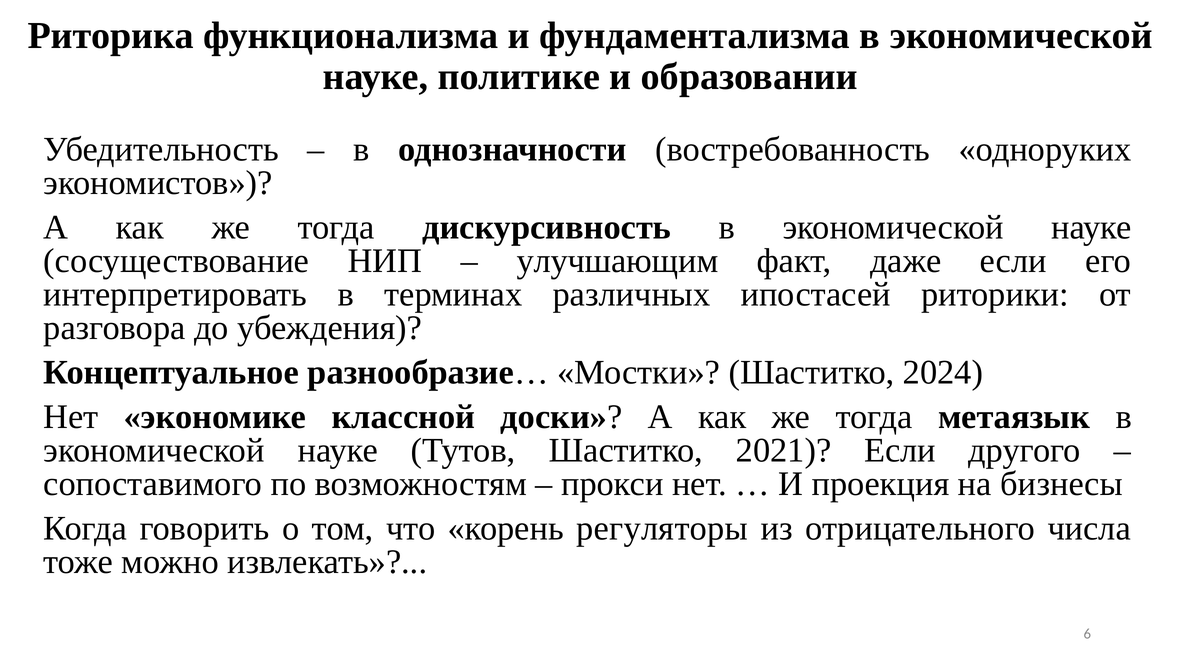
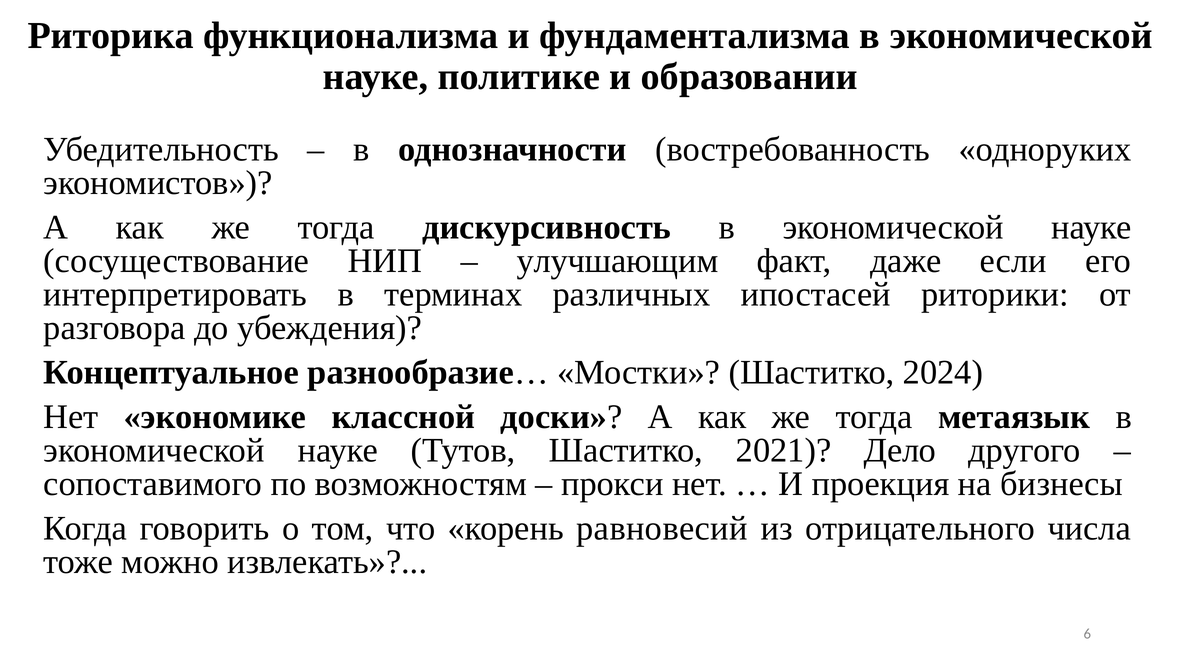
2021 Если: Если -> Дело (900, 451)
регуляторы: регуляторы -> равновесий (662, 529)
